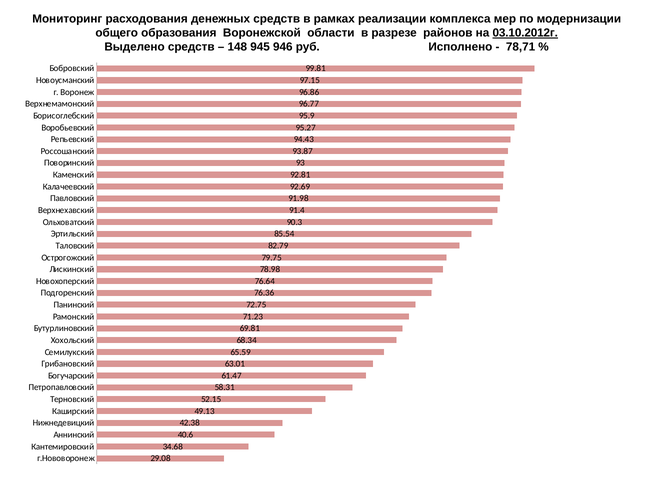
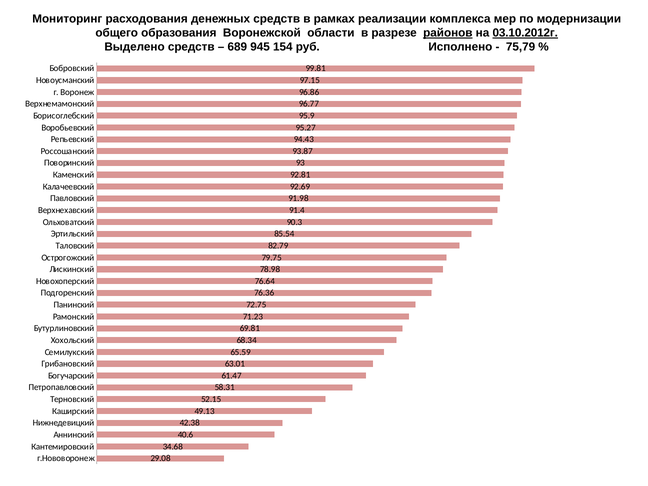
районов underline: none -> present (448, 33)
148: 148 -> 689 (237, 47)
946: 946 -> 154 (283, 47)
78,71: 78,71 -> 75,79 (521, 47)
